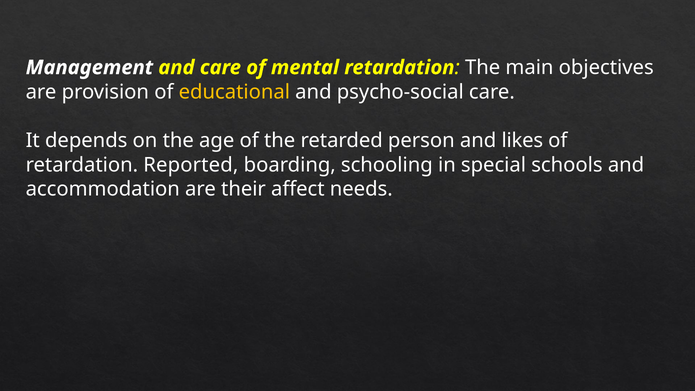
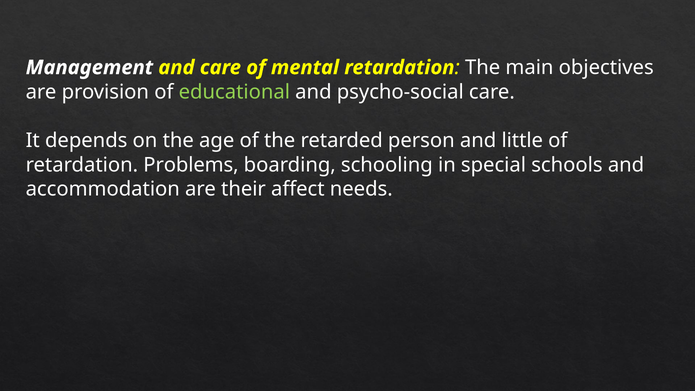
educational colour: yellow -> light green (234, 92)
likes: likes -> little (522, 141)
Reported: Reported -> Problems (191, 165)
